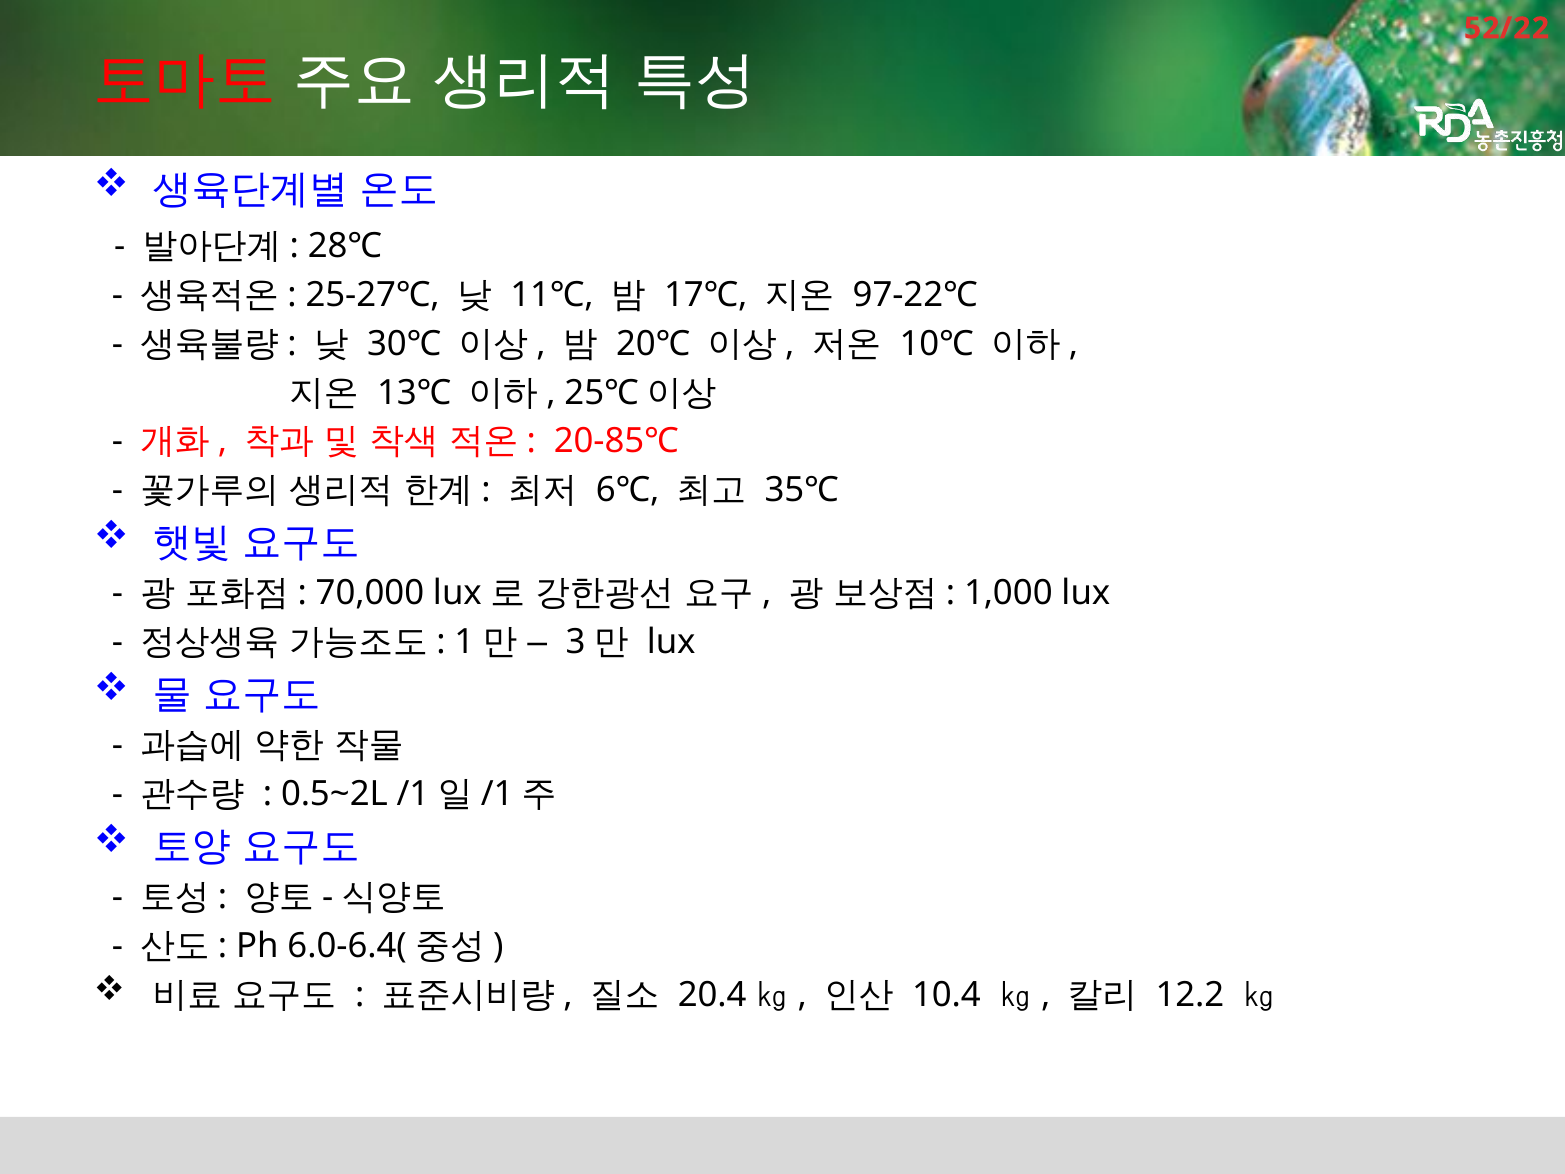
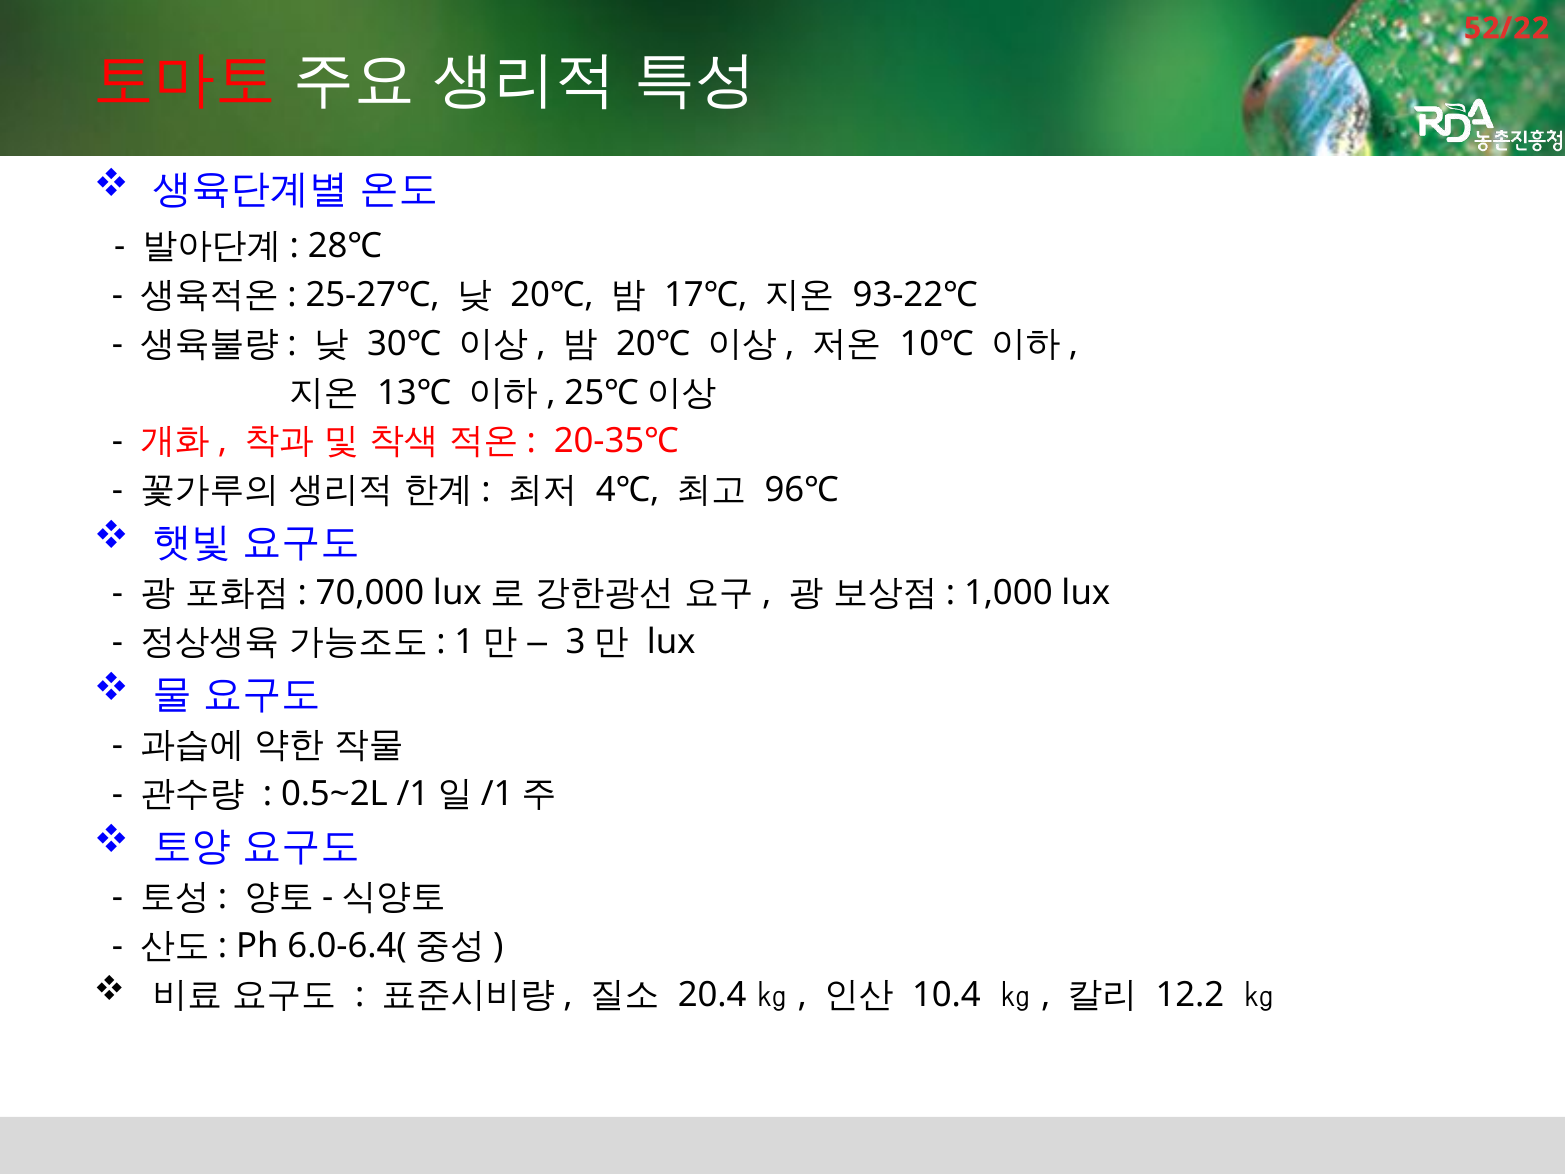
11℃: 11℃ -> 20℃ (552, 295)
97-22℃: 97-22℃ -> 93-22℃ (915, 295)
20-85℃: 20-85℃ -> 20-35℃ (616, 441)
6℃: 6℃ -> 4℃ (628, 490)
35℃: 35℃ -> 96℃ (802, 490)
